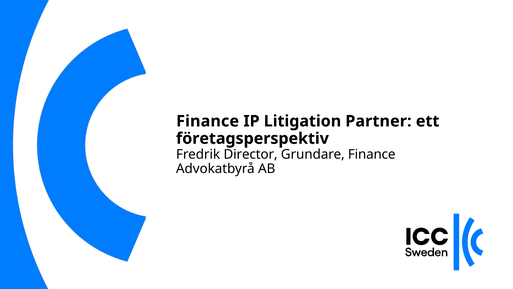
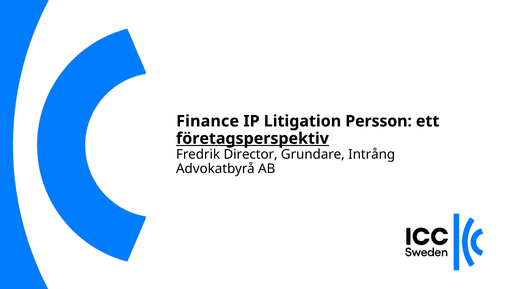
Partner: Partner -> Persson (379, 121)
företagsperspektiv underline: none -> present (252, 138)
Grundare Finance: Finance -> Intrång (372, 154)
